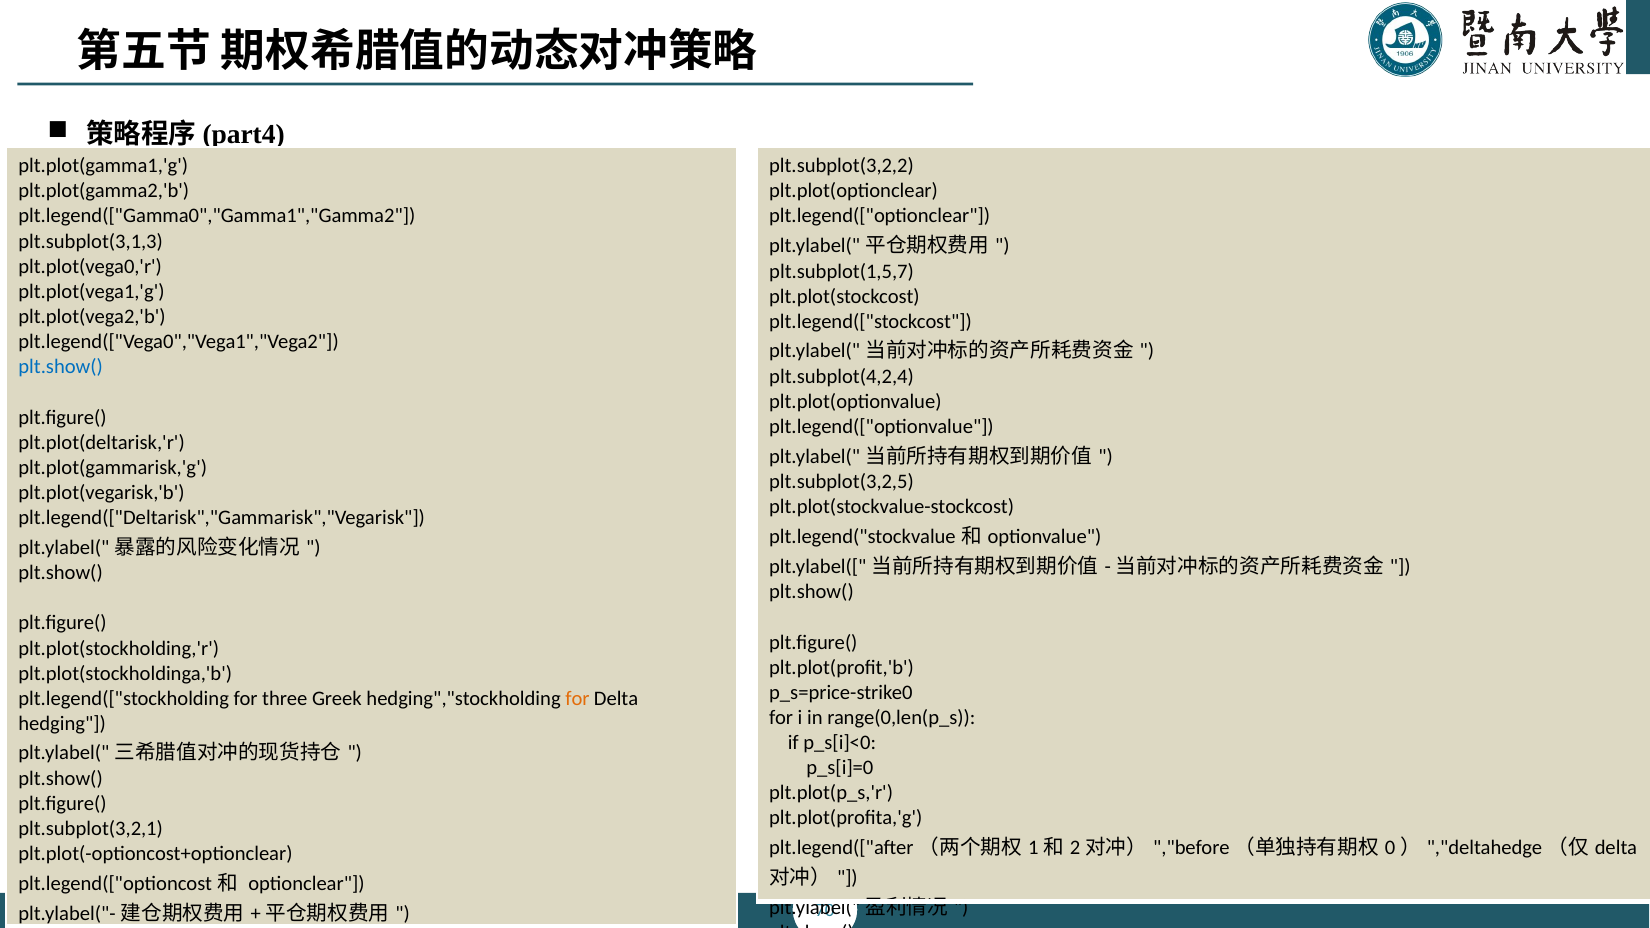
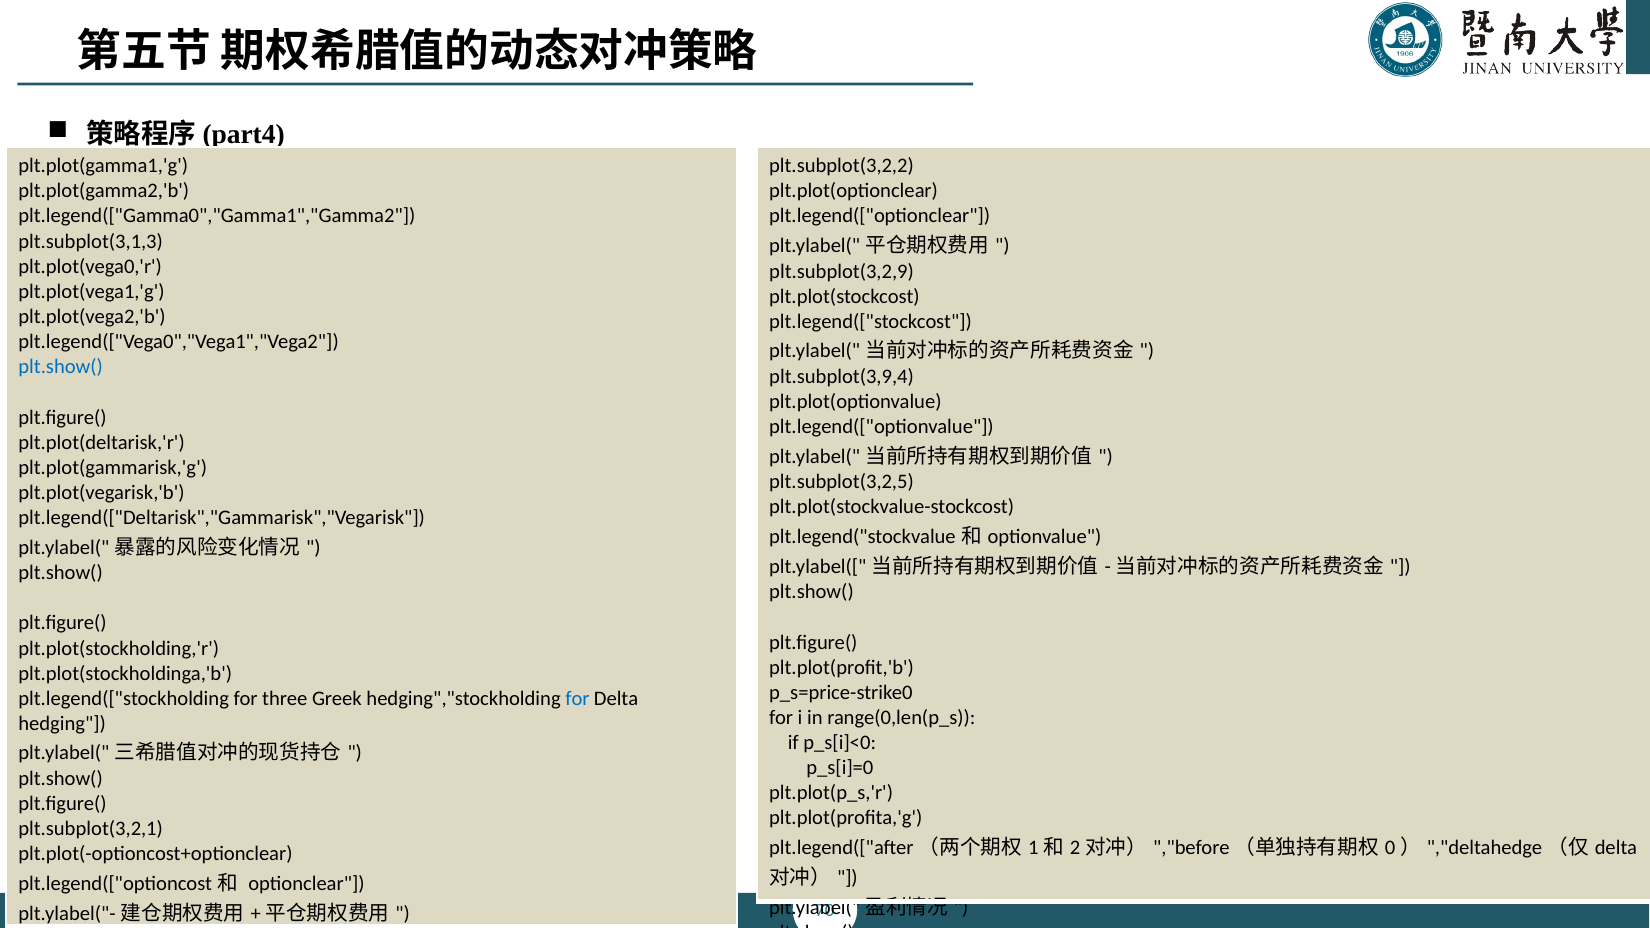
plt.subplot(1,5,7: plt.subplot(1,5,7 -> plt.subplot(3,2,9 (842, 271)
plt.subplot(4,2,4: plt.subplot(4,2,4 -> plt.subplot(3,9,4 (842, 377)
for colour: orange -> blue (577, 699)
